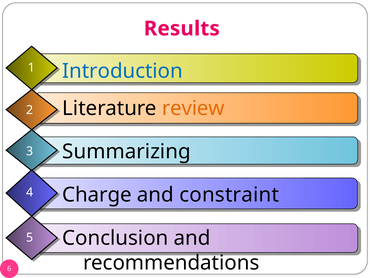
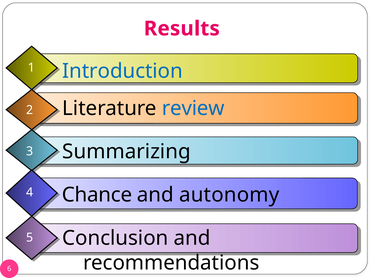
review colour: orange -> blue (193, 108)
Charge: Charge -> Chance (97, 194)
constraint: constraint -> autonomy (229, 194)
